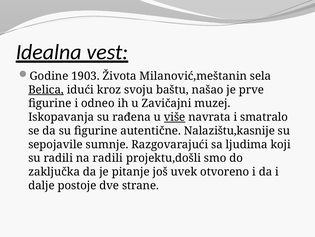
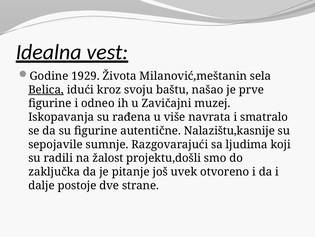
1903: 1903 -> 1929 (85, 76)
više underline: present -> none (175, 117)
na radili: radili -> žalost (108, 158)
